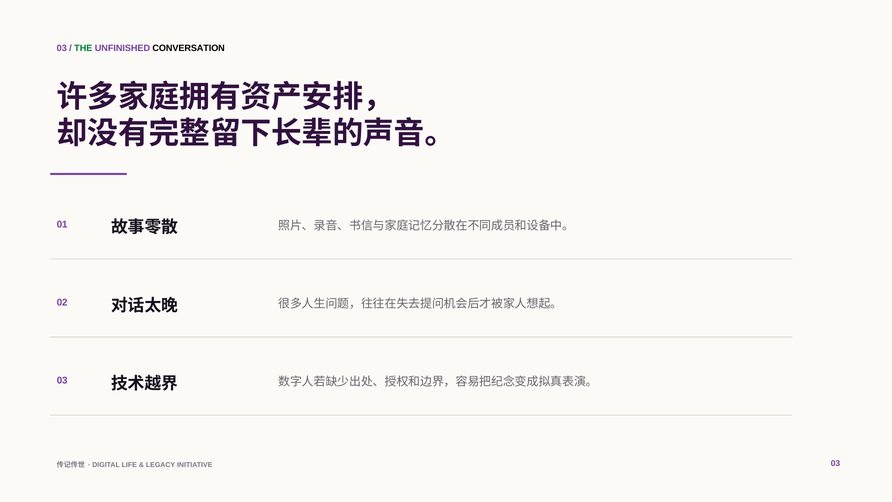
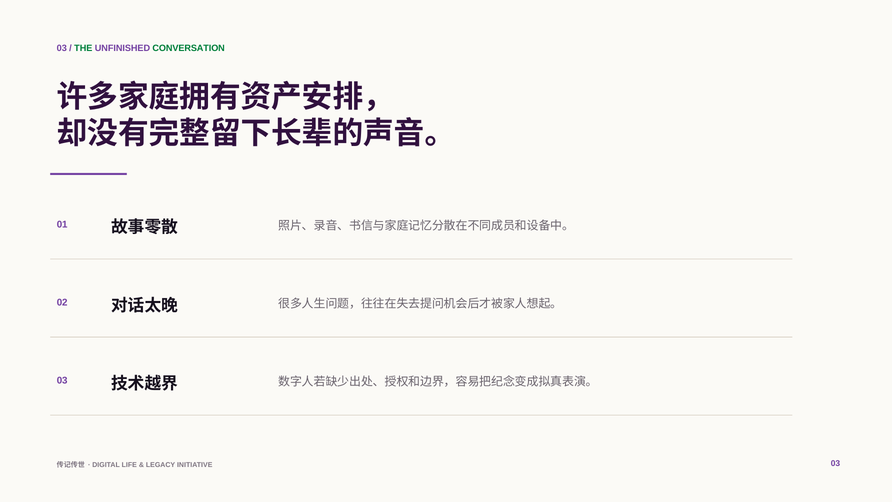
CONVERSATION colour: black -> green (189, 48)
